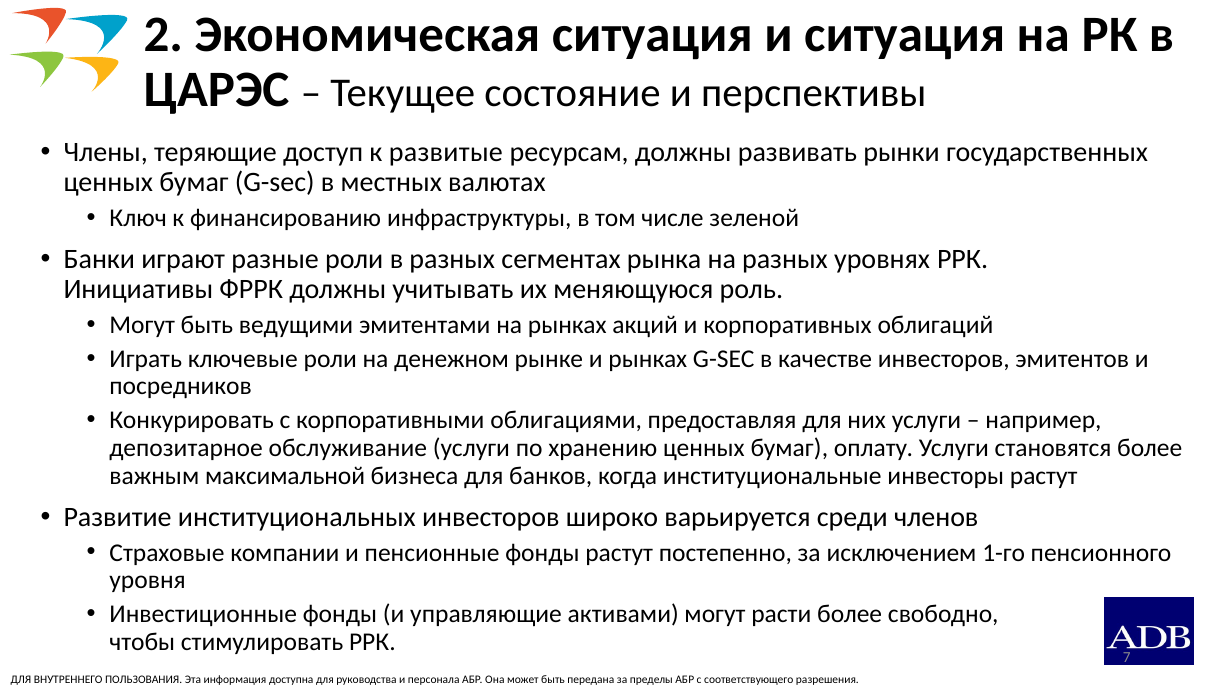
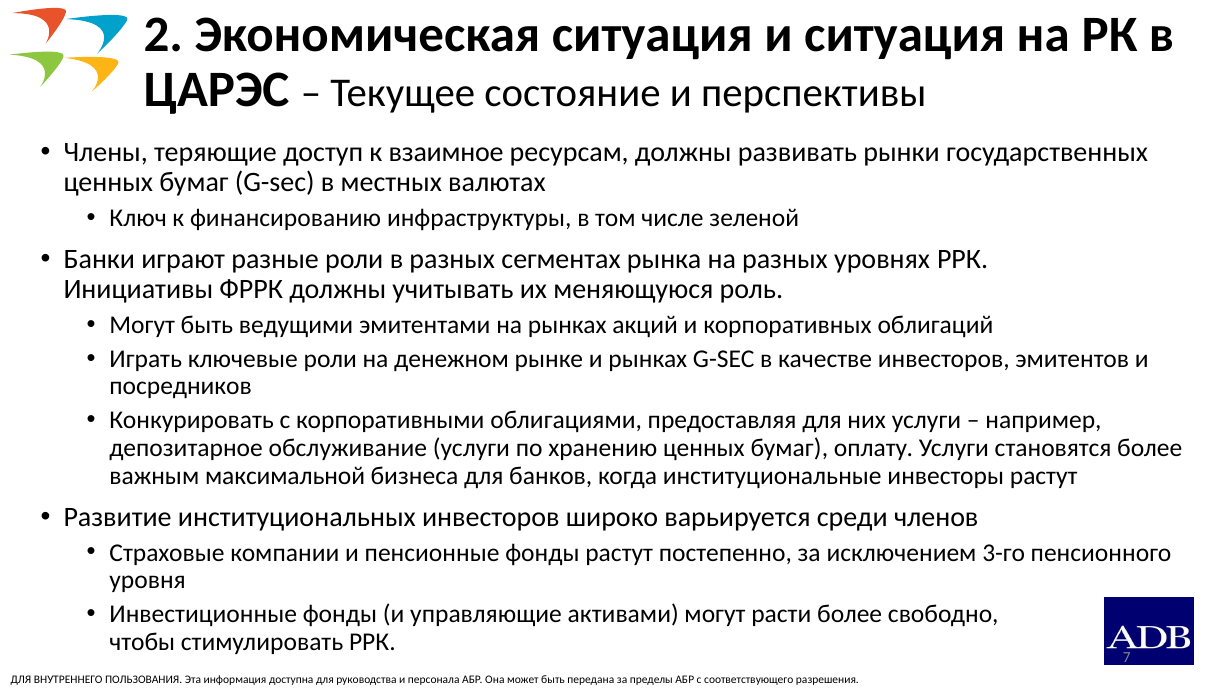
развитые: развитые -> взаимное (446, 152)
1-го: 1-го -> 3-го (1004, 552)
